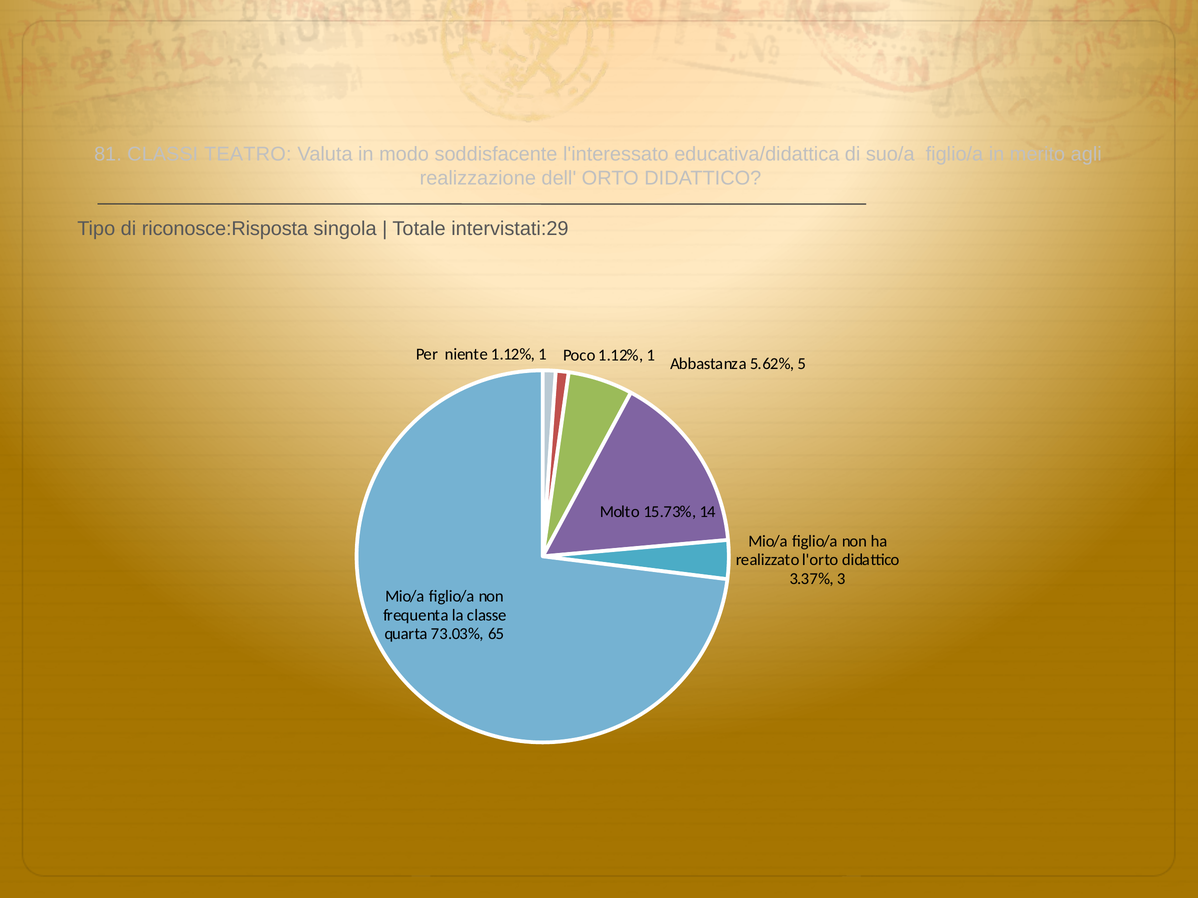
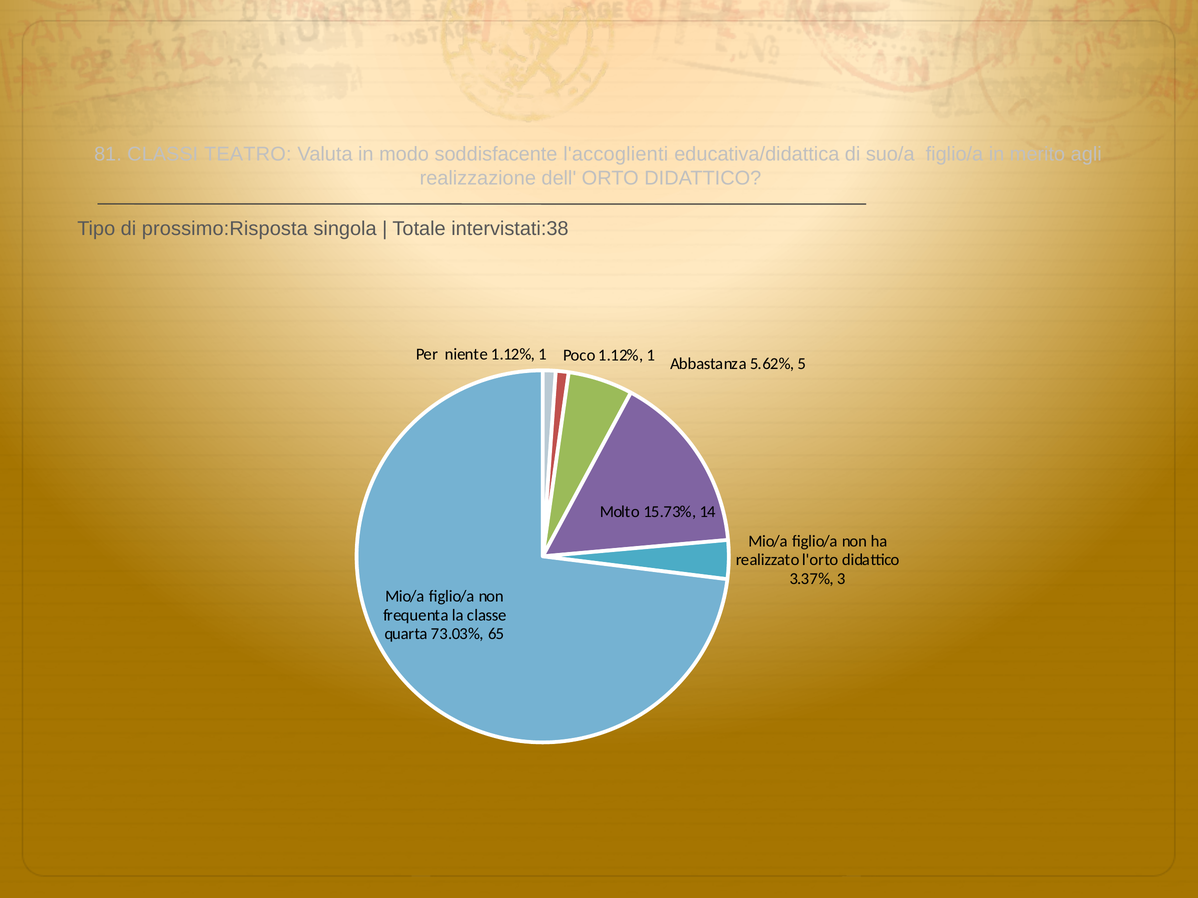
l'interessato: l'interessato -> l'accoglienti (616, 154)
riconosce:Risposta: riconosce:Risposta -> prossimo:Risposta (225, 229)
intervistati:29: intervistati:29 -> intervistati:38 (510, 229)
